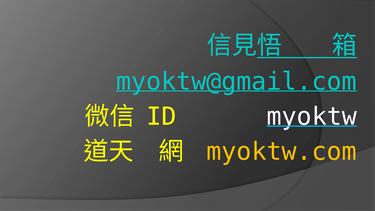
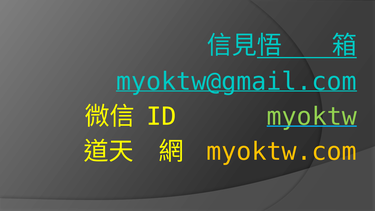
myoktw colour: white -> light green (312, 117)
